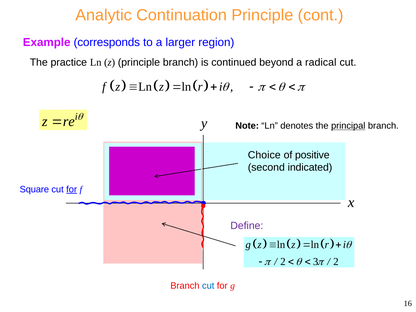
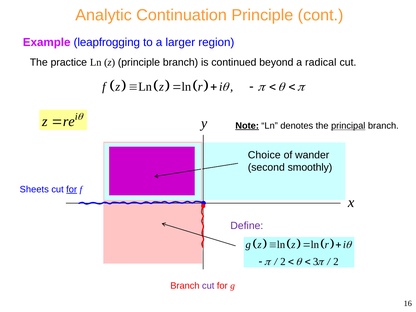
corresponds: corresponds -> leapfrogging (107, 43)
Note underline: none -> present (247, 126)
positive: positive -> wander (312, 155)
indicated: indicated -> smoothly (310, 167)
Square: Square -> Sheets (34, 189)
cut colour: blue -> purple (208, 286)
